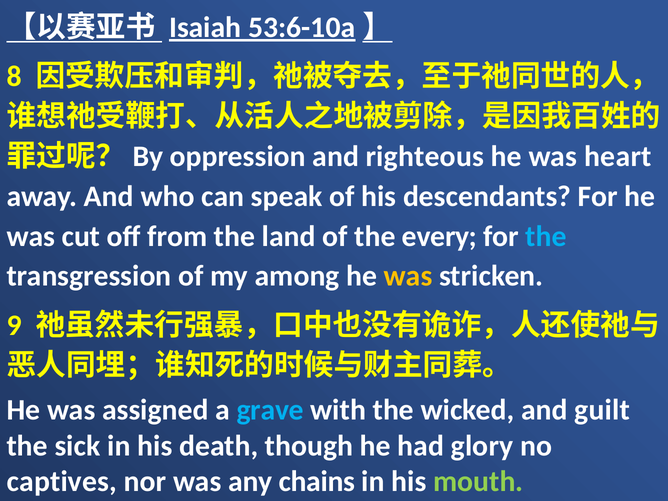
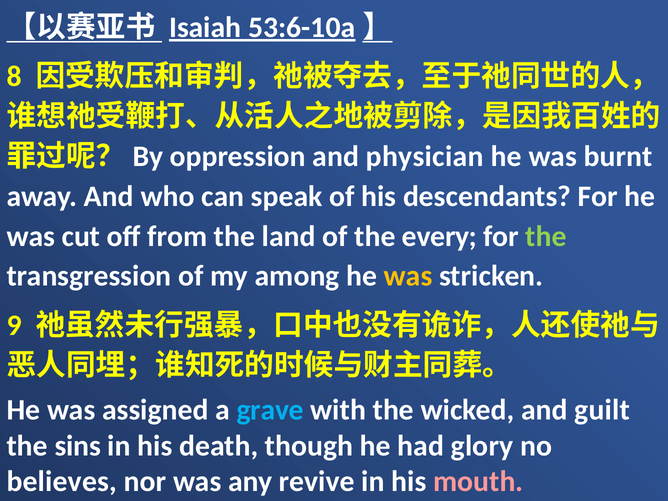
righteous: righteous -> physician (425, 156)
heart: heart -> burnt (618, 156)
the colour: light blue -> light green (546, 236)
sick: sick -> sins (78, 446)
captives: captives -> believes (62, 481)
chains: chains -> revive (317, 481)
mouth colour: light green -> pink (478, 481)
